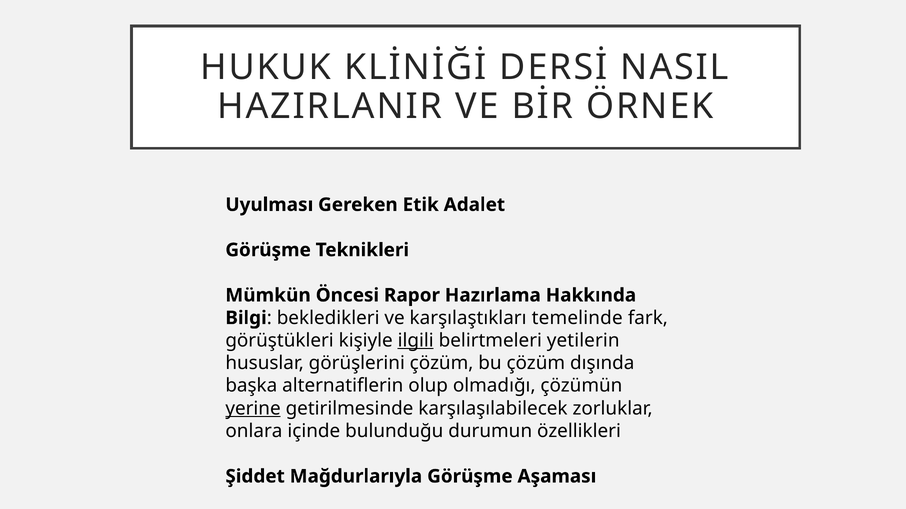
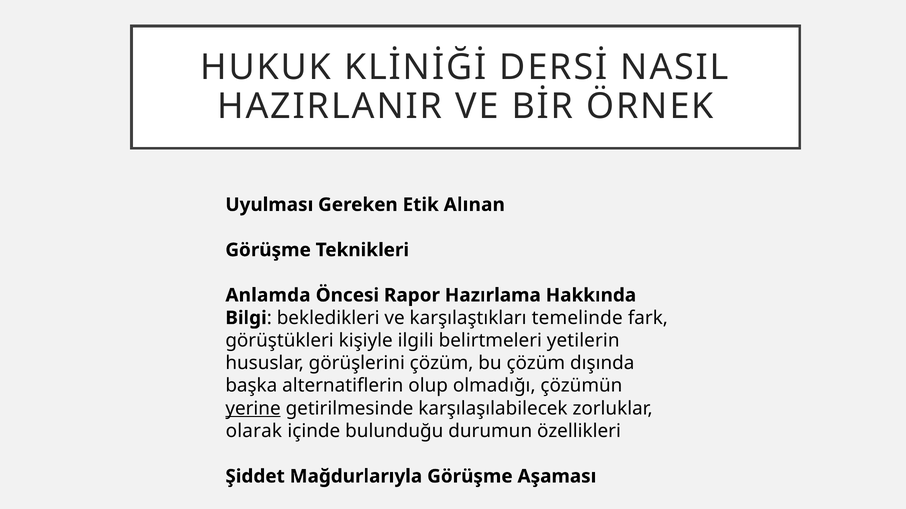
Adalet: Adalet -> Alınan (474, 205)
Mümkün: Mümkün -> Anlamda (268, 296)
ilgili underline: present -> none (416, 341)
onlara: onlara -> olarak (254, 432)
